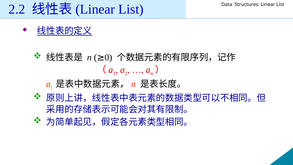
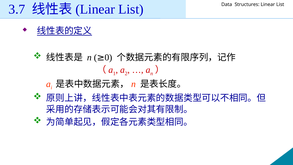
2.2: 2.2 -> 3.7 (17, 9)
